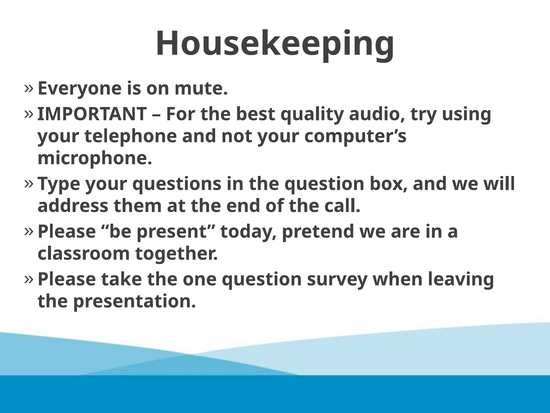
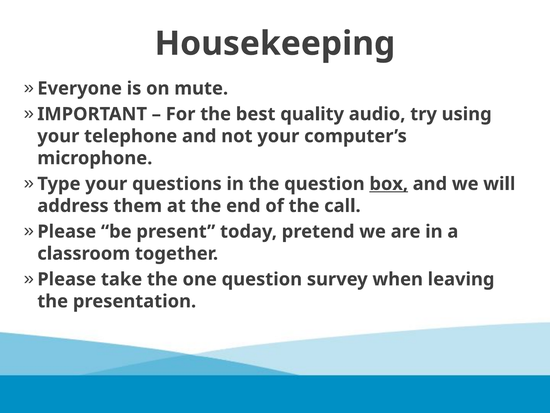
box underline: none -> present (389, 184)
